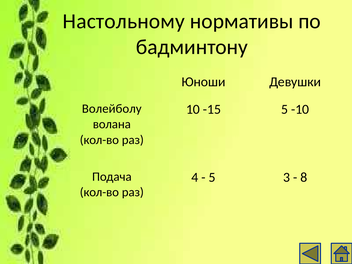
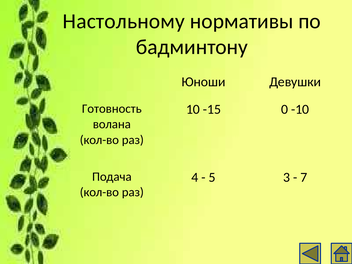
Волейболу: Волейболу -> Готовность (112, 109)
-15 5: 5 -> 0 (285, 109)
8: 8 -> 7 (304, 177)
